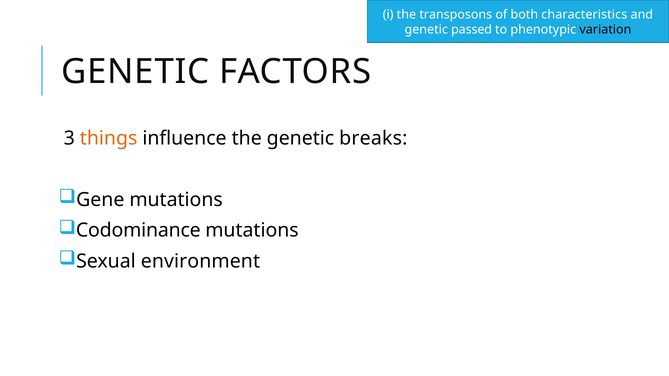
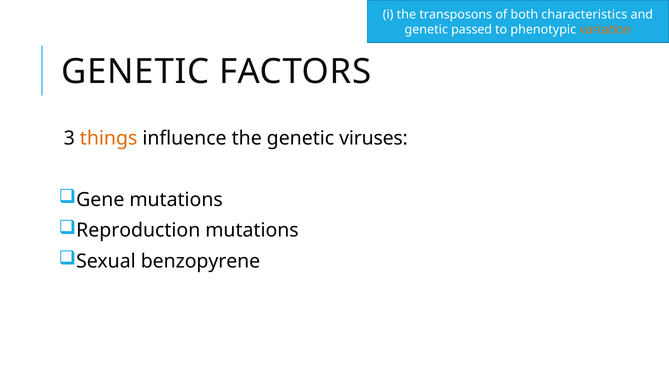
variation colour: black -> orange (605, 30)
breaks: breaks -> viruses (374, 138)
Codominance: Codominance -> Reproduction (138, 231)
environment: environment -> benzopyrene (201, 261)
